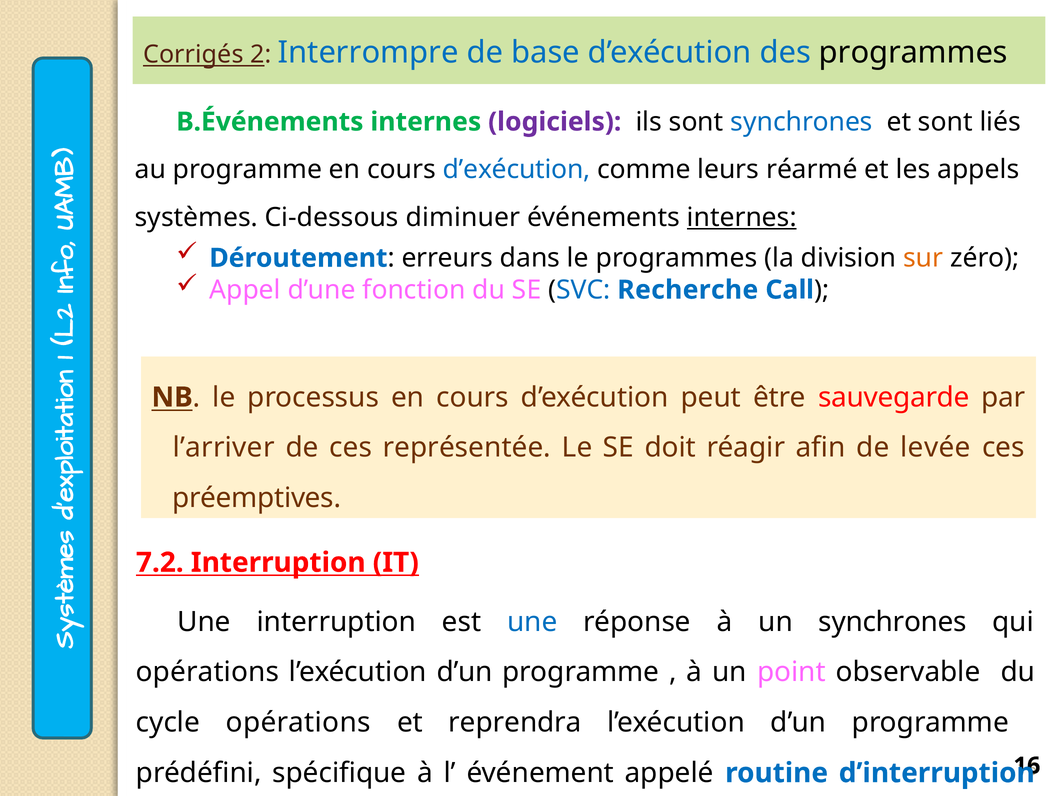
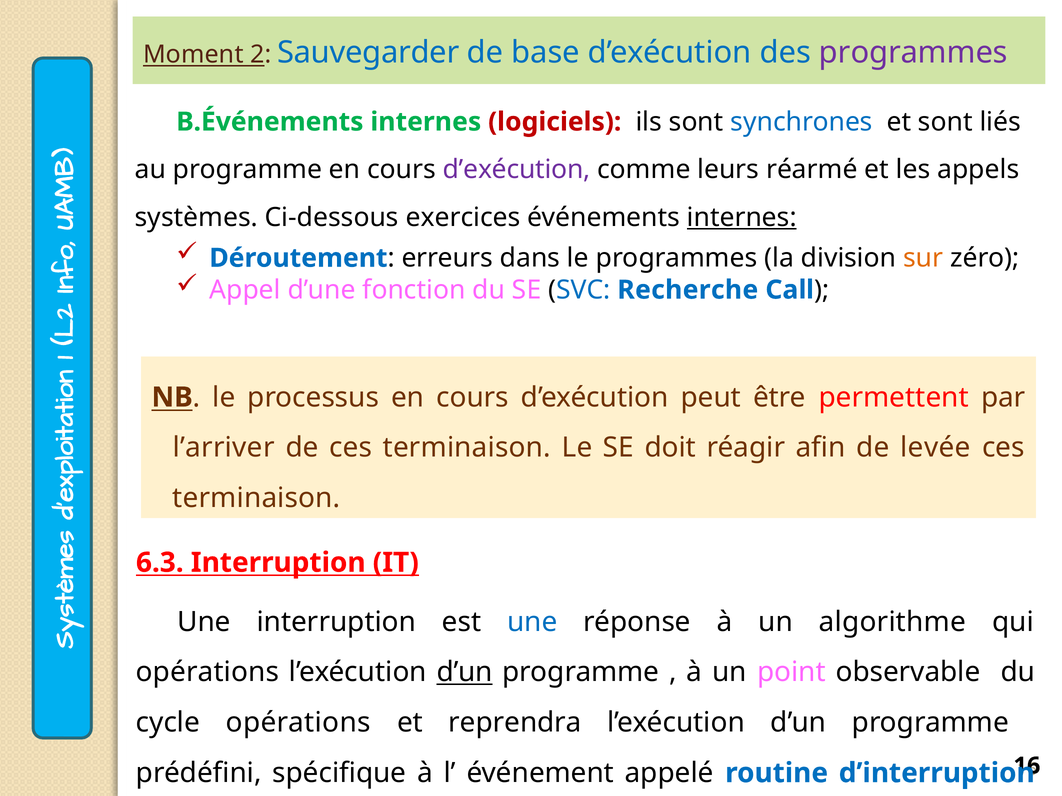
Corrigés: Corrigés -> Moment (193, 54)
Interrompre: Interrompre -> Sauvegarder (368, 53)
programmes colour: black -> purple (913, 53)
logiciels colour: purple -> red (555, 122)
d’exécution colour: blue -> purple (517, 170)
diminuer: diminuer -> exercices (463, 217)
sauvegarde: sauvegarde -> permettent (894, 398)
de ces représentée: représentée -> terminaison (467, 448)
préemptives: préemptives -> terminaison (256, 498)
7.2: 7.2 -> 6.3 (160, 563)
un synchrones: synchrones -> algorithme (892, 622)
d’un underline: none -> present (465, 673)
